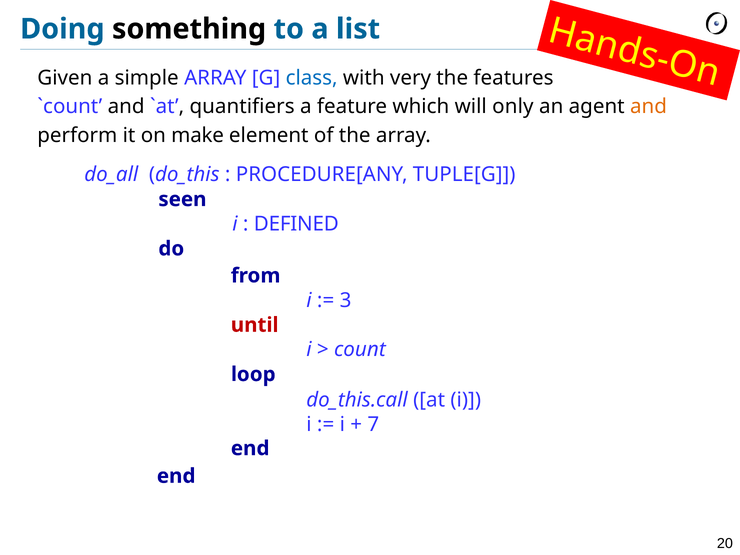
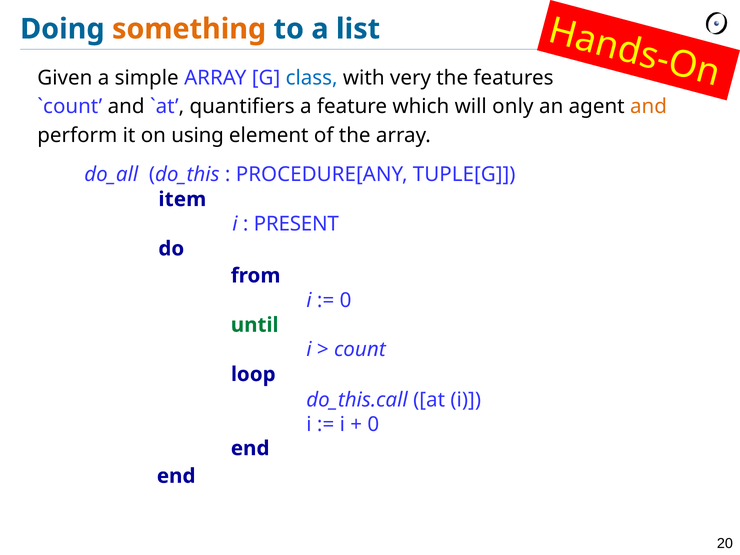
something colour: black -> orange (189, 29)
make: make -> using (198, 135)
seen: seen -> item (182, 199)
DEFINED: DEFINED -> PRESENT (296, 224)
3: 3 -> 0 (346, 300)
until colour: red -> green (255, 325)
7: 7 -> 0 (373, 424)
